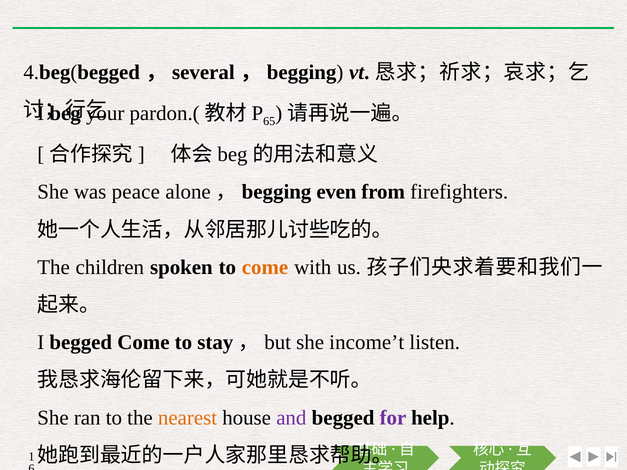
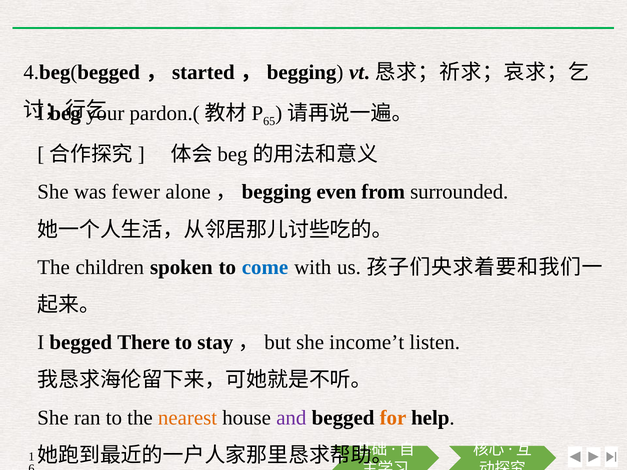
several: several -> started (203, 72)
peace: peace -> fewer (136, 192)
firefighters: firefighters -> surrounded (459, 192)
come colour: orange -> blue (265, 267)
begged Come: Come -> There (144, 343)
for colour: purple -> orange (393, 418)
